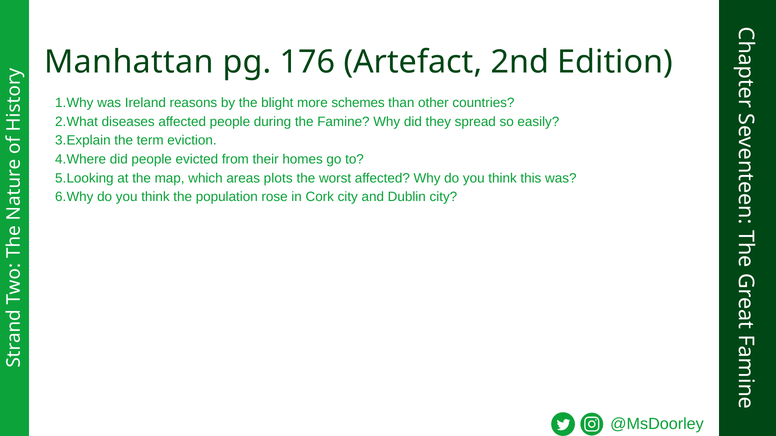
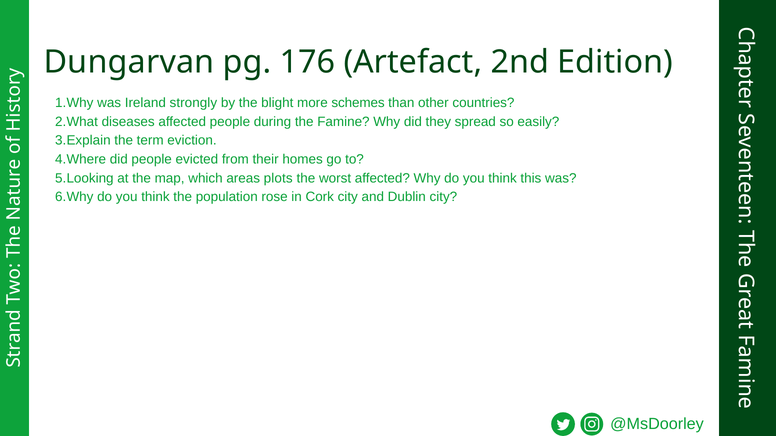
Manhattan: Manhattan -> Dungarvan (129, 62)
reasons: reasons -> strongly (193, 103)
